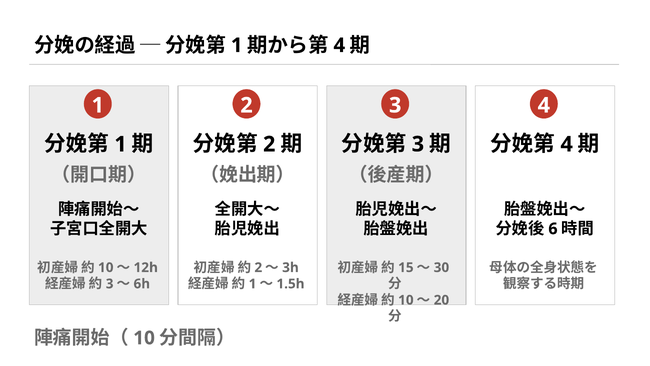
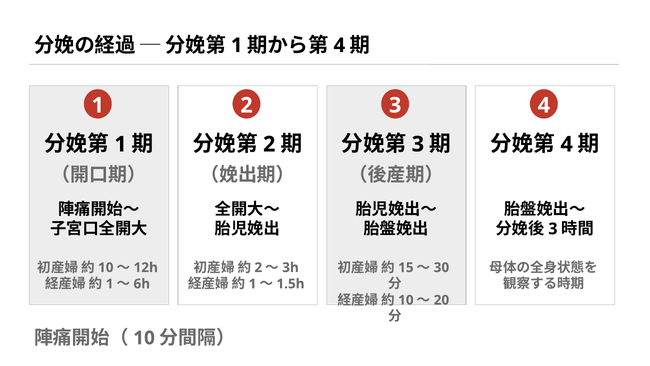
6: 6 -> 3 (553, 229)
3: 3 -> 1 (110, 284)
